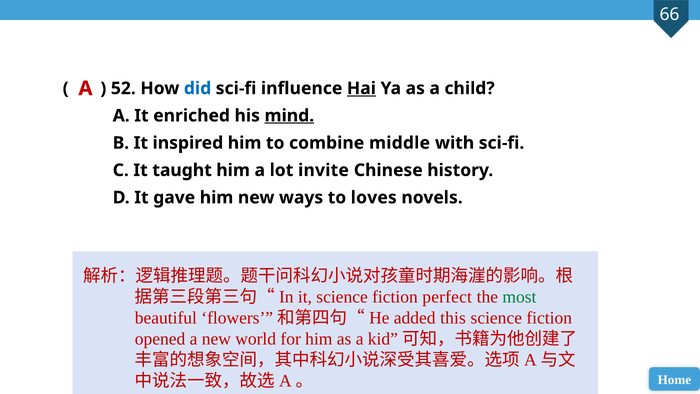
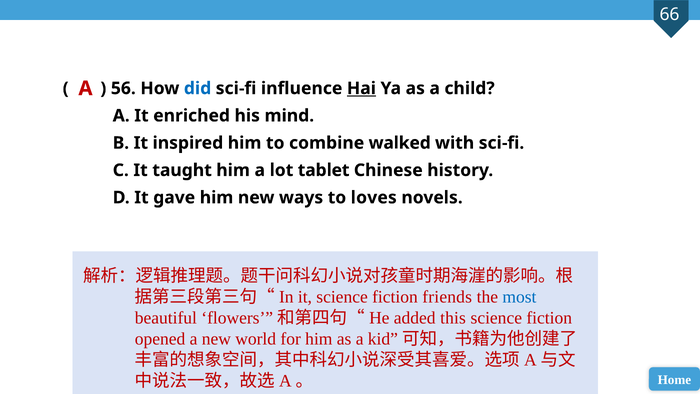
52: 52 -> 56 (123, 88)
mind underline: present -> none (289, 116)
middle: middle -> walked (400, 143)
invite: invite -> tablet (324, 170)
perfect: perfect -> friends (447, 297)
most colour: green -> blue (519, 297)
